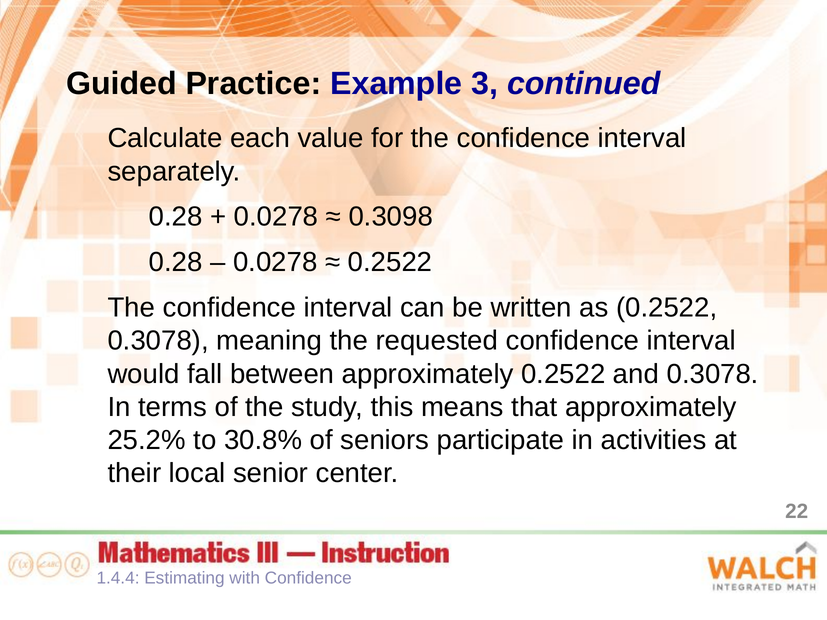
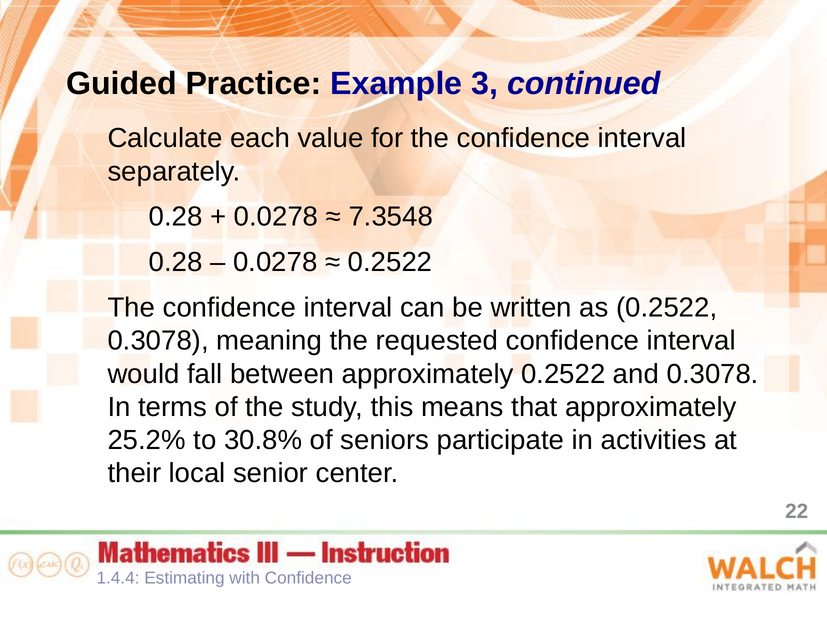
0.3098: 0.3098 -> 7.3548 (391, 217)
